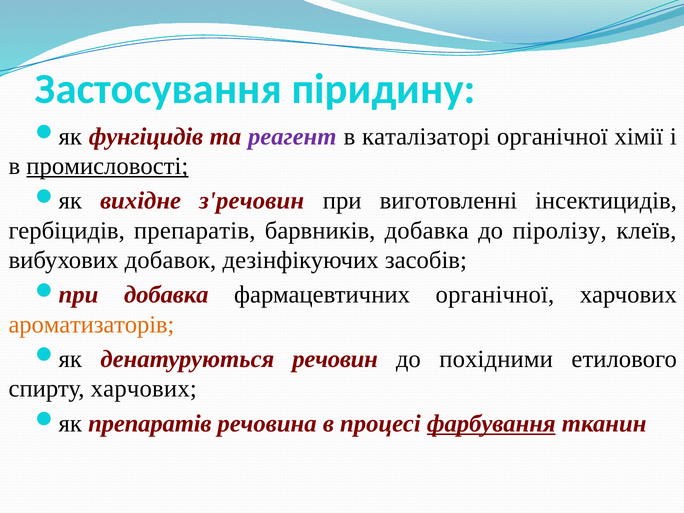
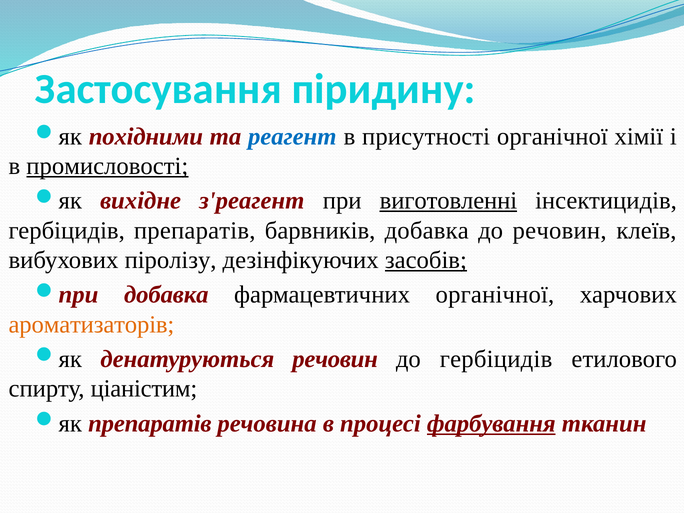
фунгіцидів: фунгіцидів -> похідними (146, 136)
реагент colour: purple -> blue (292, 136)
каталізаторі: каталізаторі -> присутності (426, 136)
з'речовин: з'речовин -> з'реагент (252, 201)
виготовленні underline: none -> present (448, 201)
до піролізу: піролізу -> речовин (560, 230)
добавок: добавок -> піролізу (171, 260)
засобів underline: none -> present (426, 260)
до похідними: похідними -> гербіцидів (496, 359)
спирту харчових: харчових -> ціаністим (144, 389)
